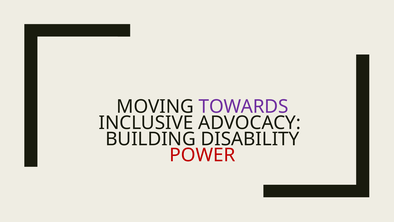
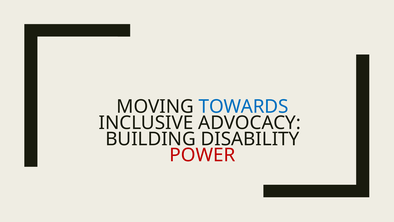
TOWARDS colour: purple -> blue (244, 107)
